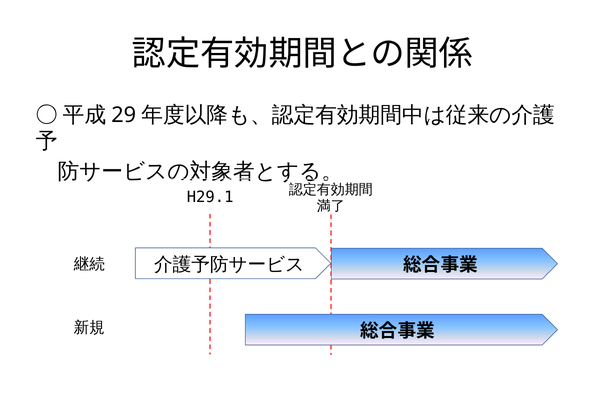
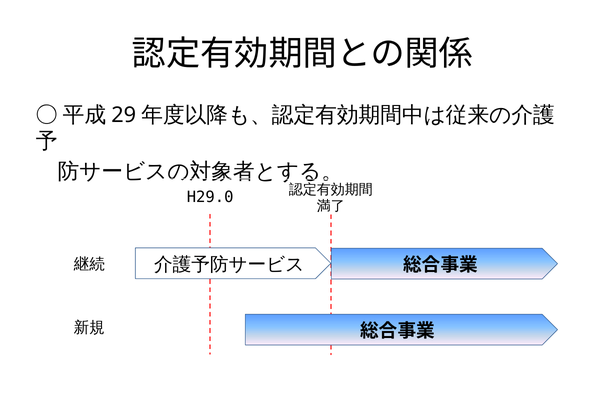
H29.1: H29.1 -> H29.0 (210, 197)
